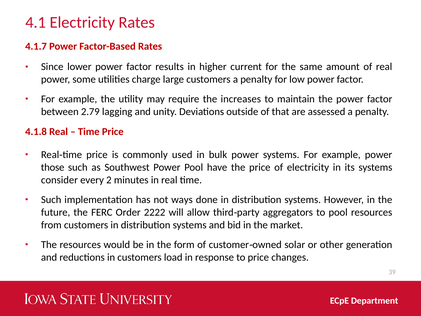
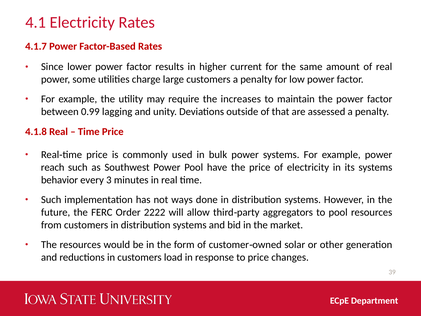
2.79: 2.79 -> 0.99 (90, 112)
those: those -> reach (53, 167)
consider: consider -> behavior (60, 180)
2: 2 -> 3 (109, 180)
